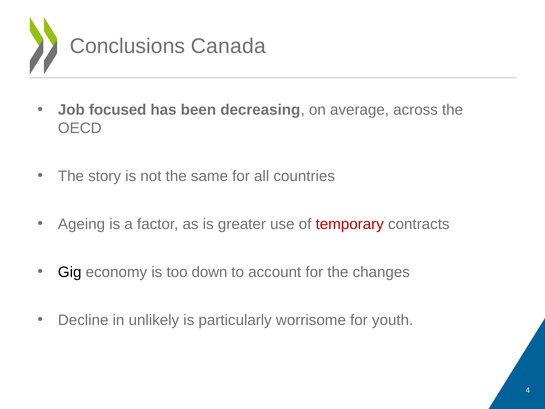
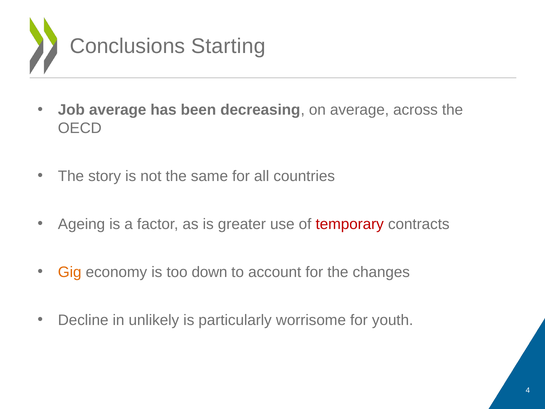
Canada: Canada -> Starting (228, 46)
Job focused: focused -> average (118, 110)
Gig colour: black -> orange (70, 272)
